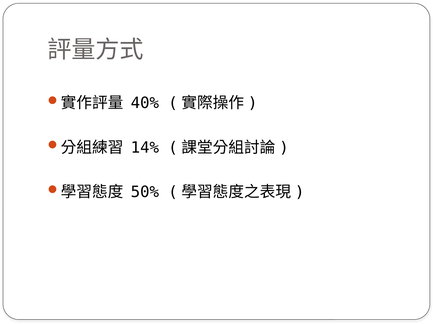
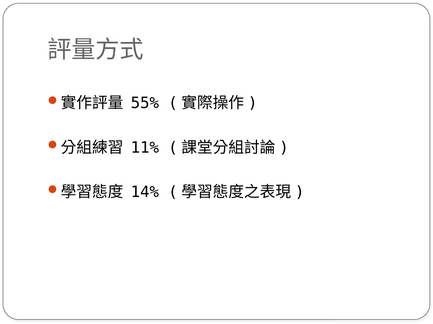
40%: 40% -> 55% (145, 103)
14%: 14% -> 11% (145, 148)
50%: 50% -> 14% (145, 192)
